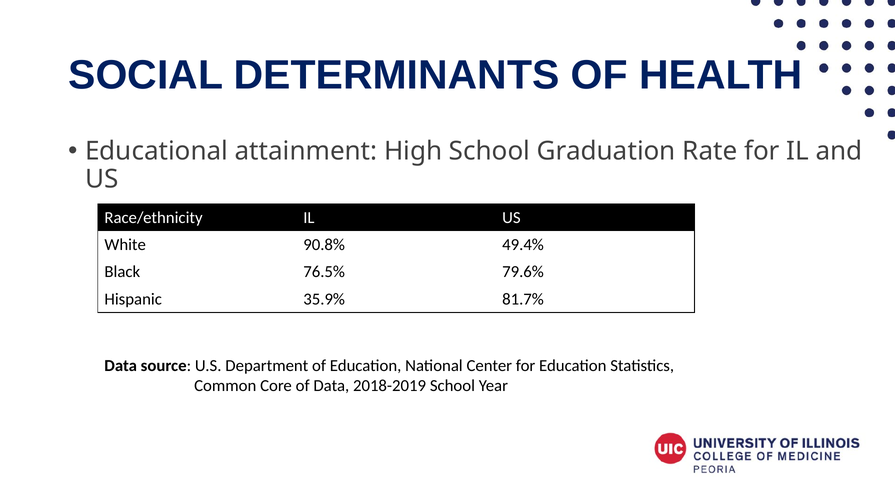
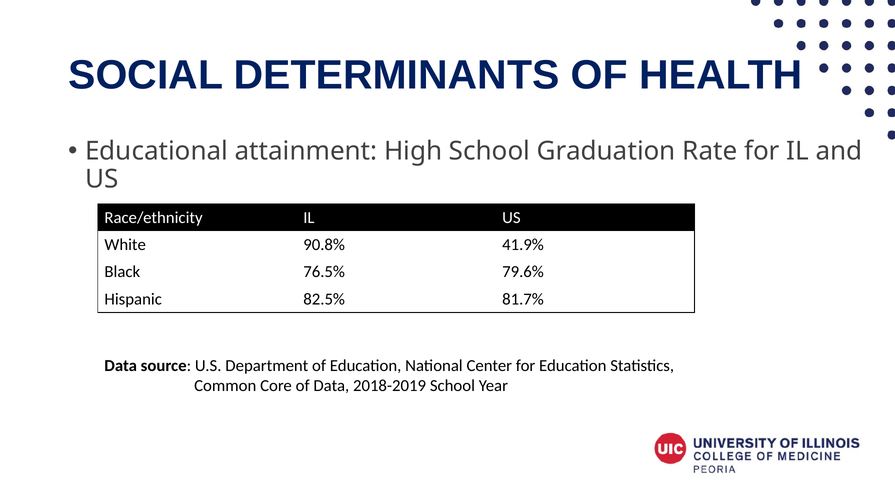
49.4%: 49.4% -> 41.9% (523, 245)
35.9%: 35.9% -> 82.5% (324, 299)
